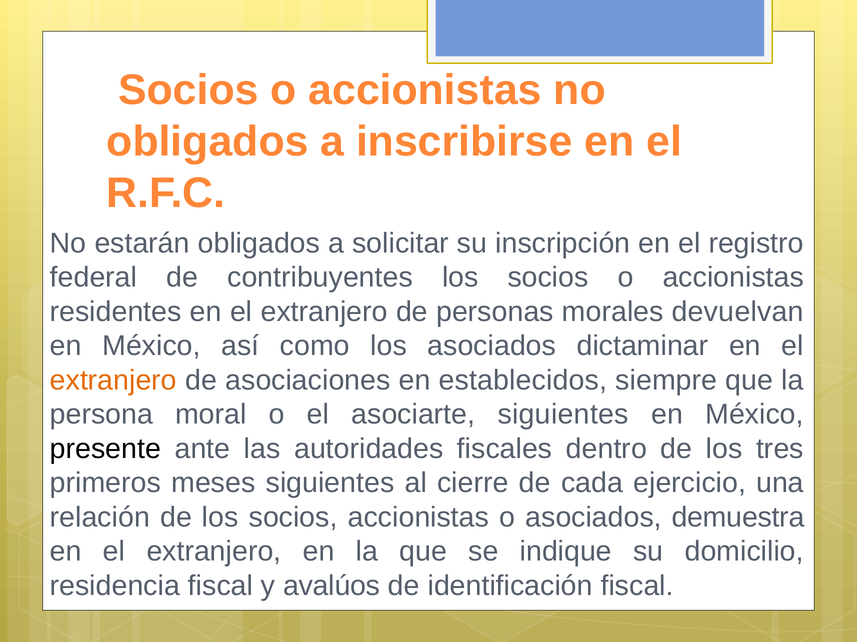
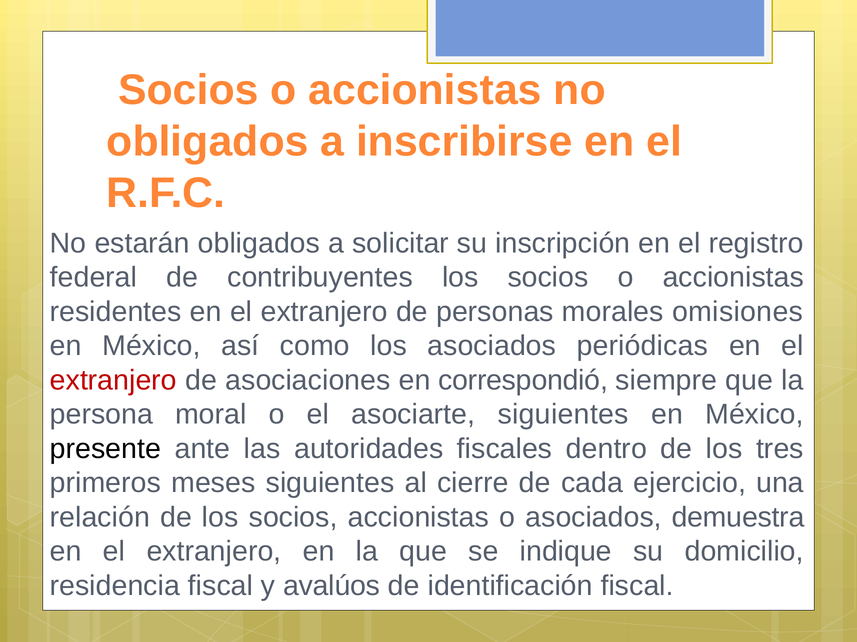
devuelvan: devuelvan -> omisiones (738, 312)
dictaminar: dictaminar -> periódicas (642, 346)
extranjero colour: orange -> red (113, 381)
establecidos: establecidos -> correspondió (523, 381)
